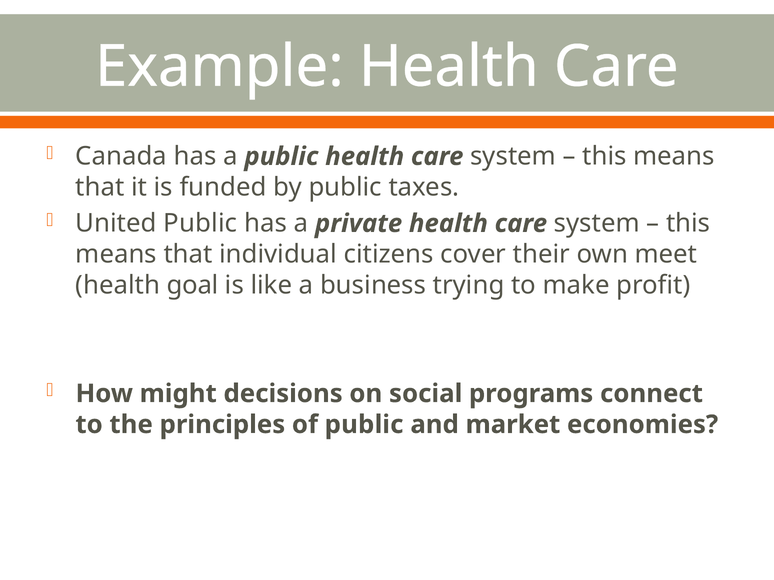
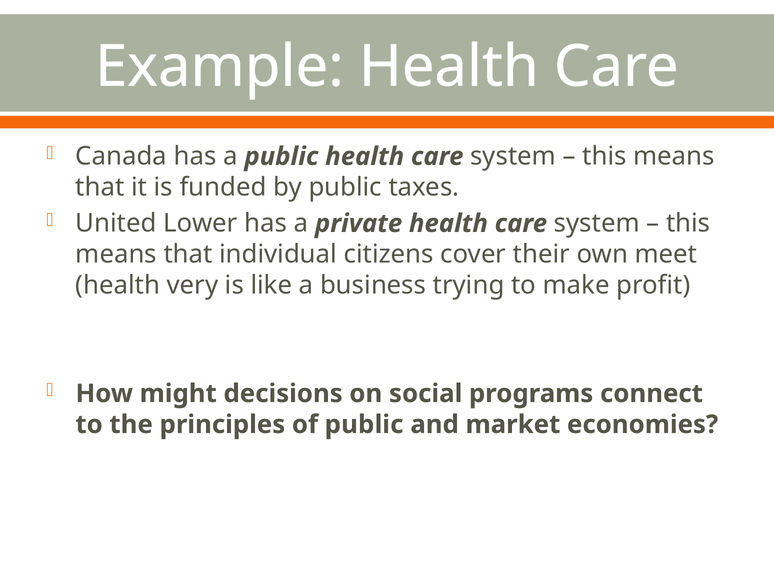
United Public: Public -> Lower (200, 224)
goal: goal -> very (193, 286)
